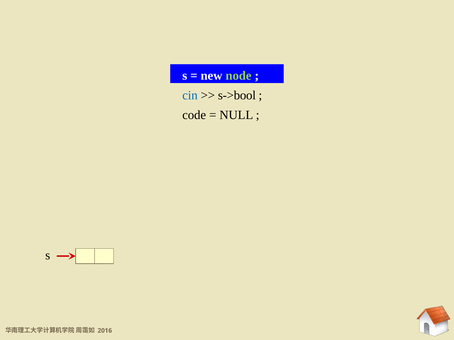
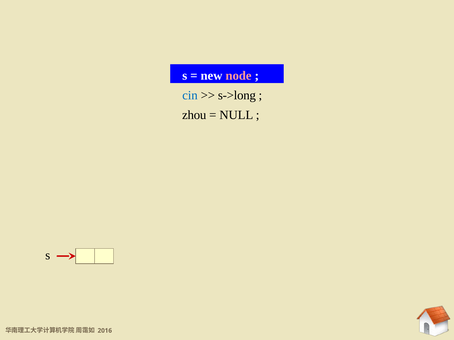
node colour: light green -> pink (239, 76)
s->bool: s->bool -> s->long (237, 95)
code: code -> zhou (194, 115)
